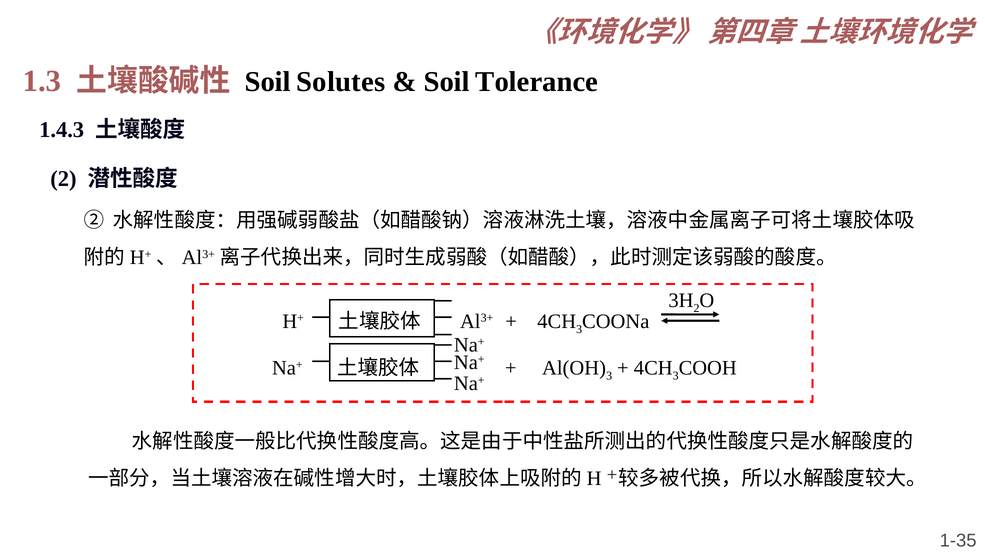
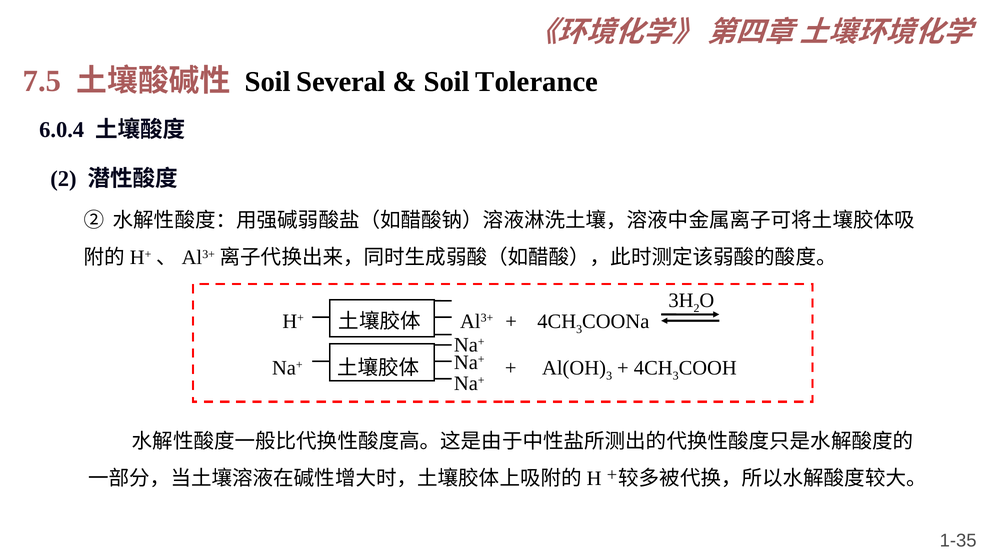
1.3: 1.3 -> 7.5 (42, 81)
Solutes: Solutes -> Several (341, 82)
1.4.3: 1.4.3 -> 6.0.4 (62, 130)
